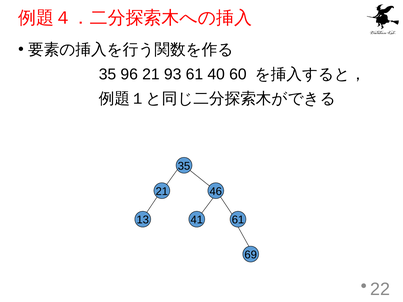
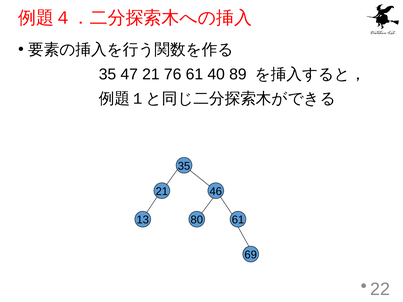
96: 96 -> 47 (129, 74)
93: 93 -> 76 (173, 74)
60: 60 -> 89 (238, 74)
41: 41 -> 80 (197, 220)
